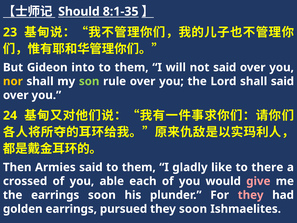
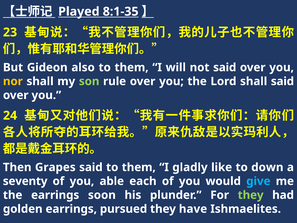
Should: Should -> Played (79, 12)
into: into -> also (83, 67)
Armies: Armies -> Grapes (55, 167)
there: there -> down (267, 167)
crossed: crossed -> seventy (25, 181)
give colour: pink -> light blue (258, 181)
they colour: pink -> light green (251, 195)
they soon: soon -> have (193, 209)
